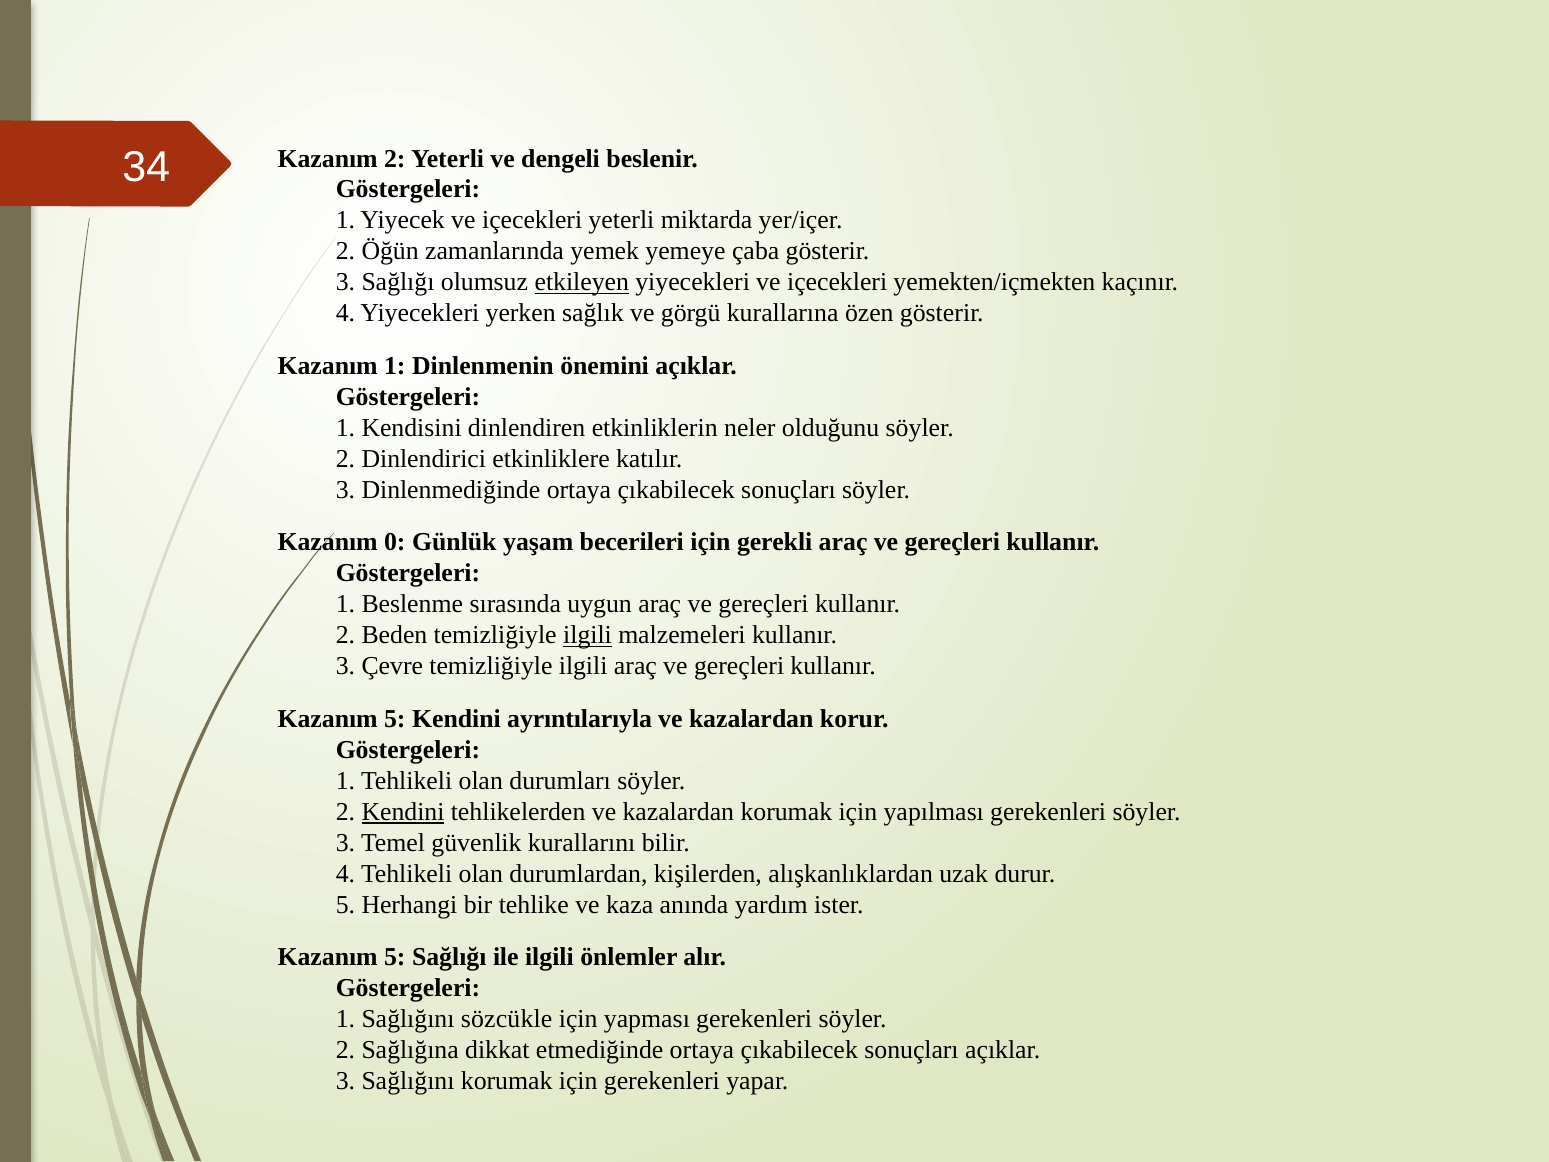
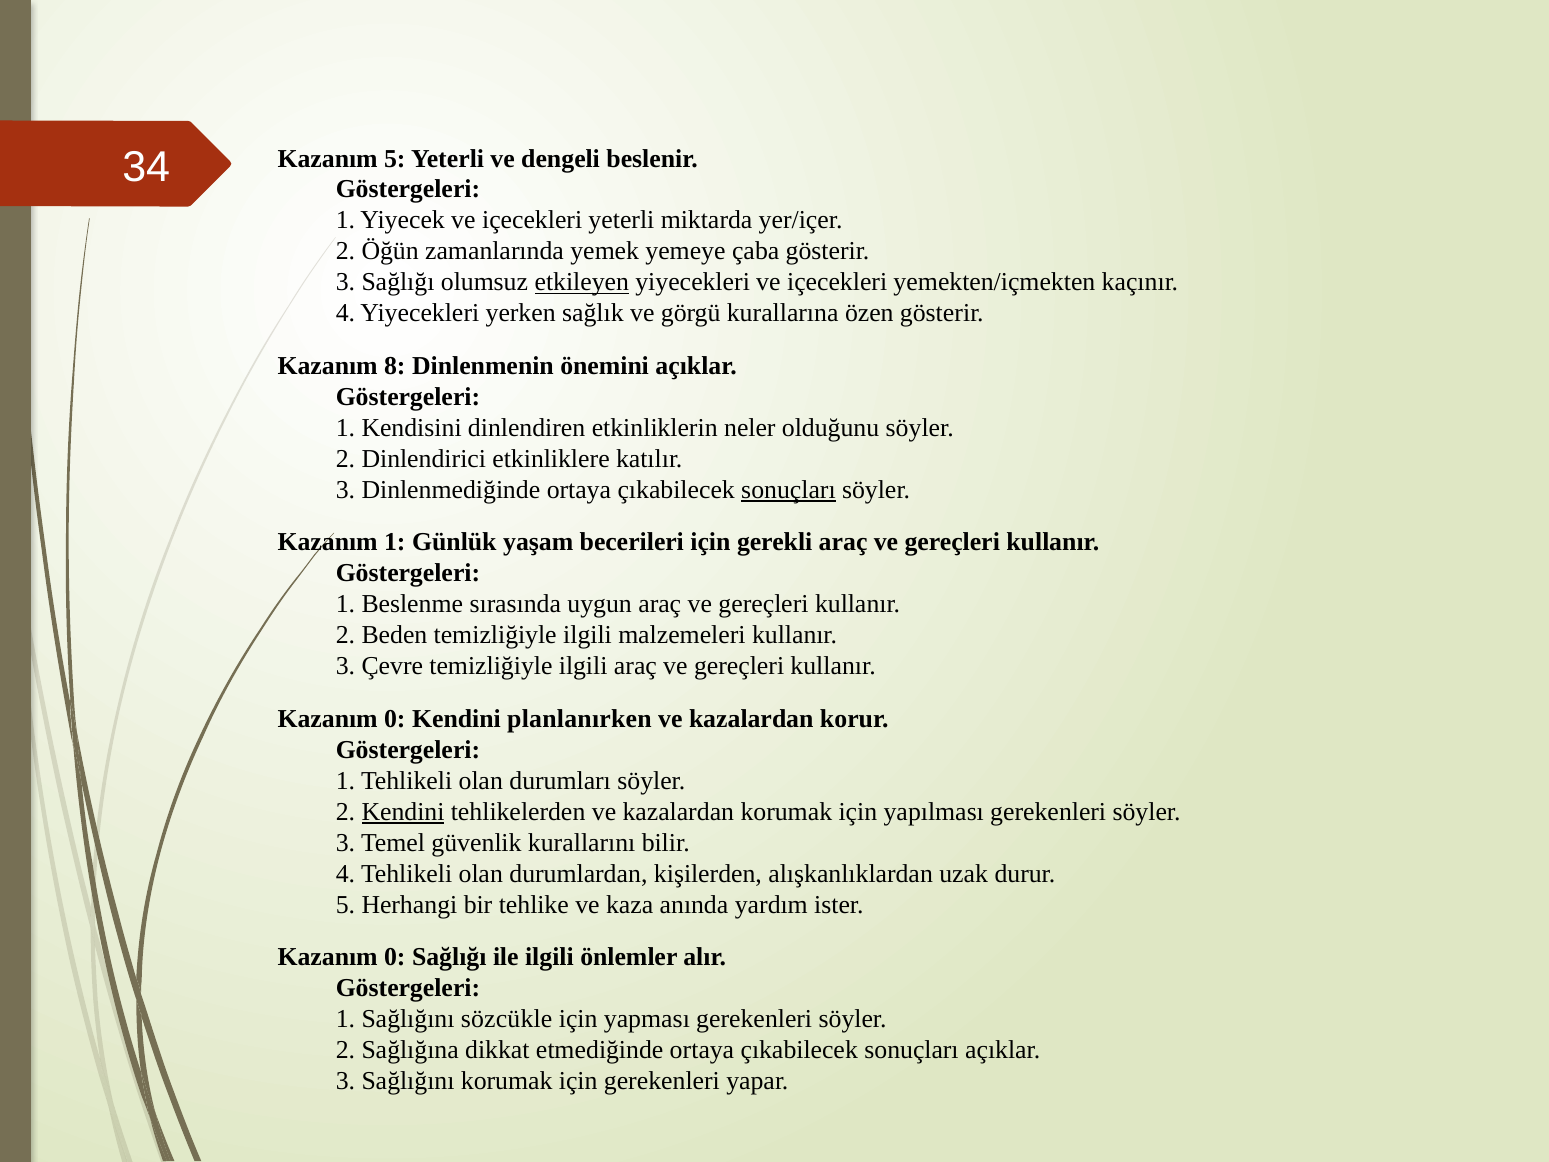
Kazanım 2: 2 -> 5 (395, 158)
Kazanım 1: 1 -> 8 (395, 366)
sonuçları underline: none -> present (788, 490)
Kazanım 0: 0 -> 1 (395, 542)
ilgili underline: present -> none (588, 635)
5: 5 -> 0 (395, 719)
ayrıntılarıyla: ayrıntılarıyla -> planlanırken (579, 719)
5: 5 -> 0 (395, 957)
